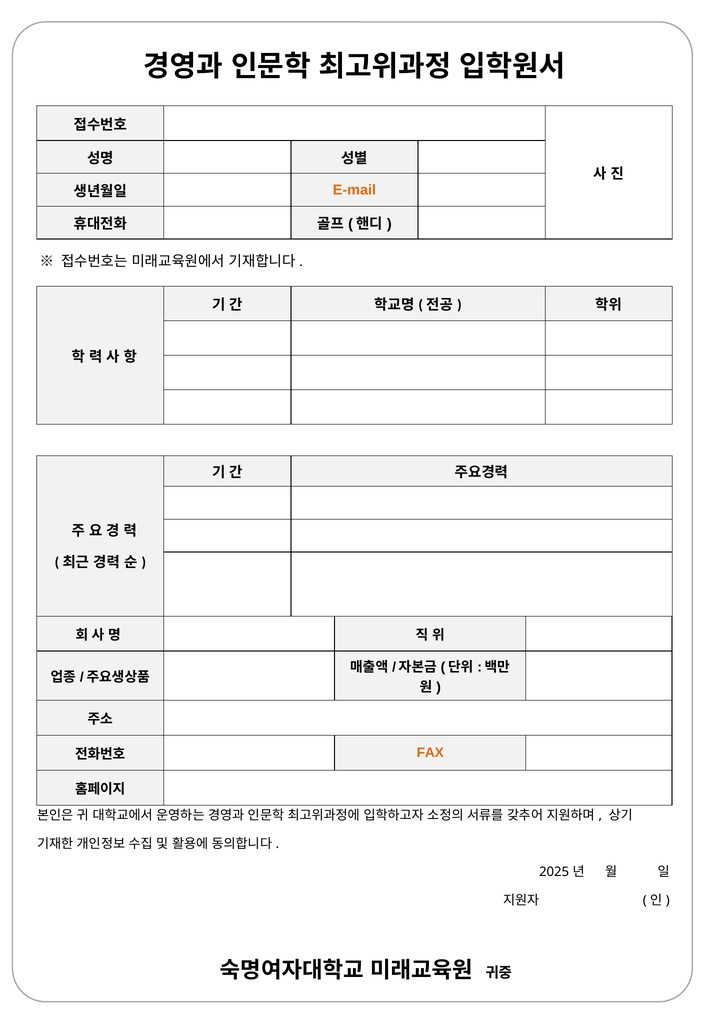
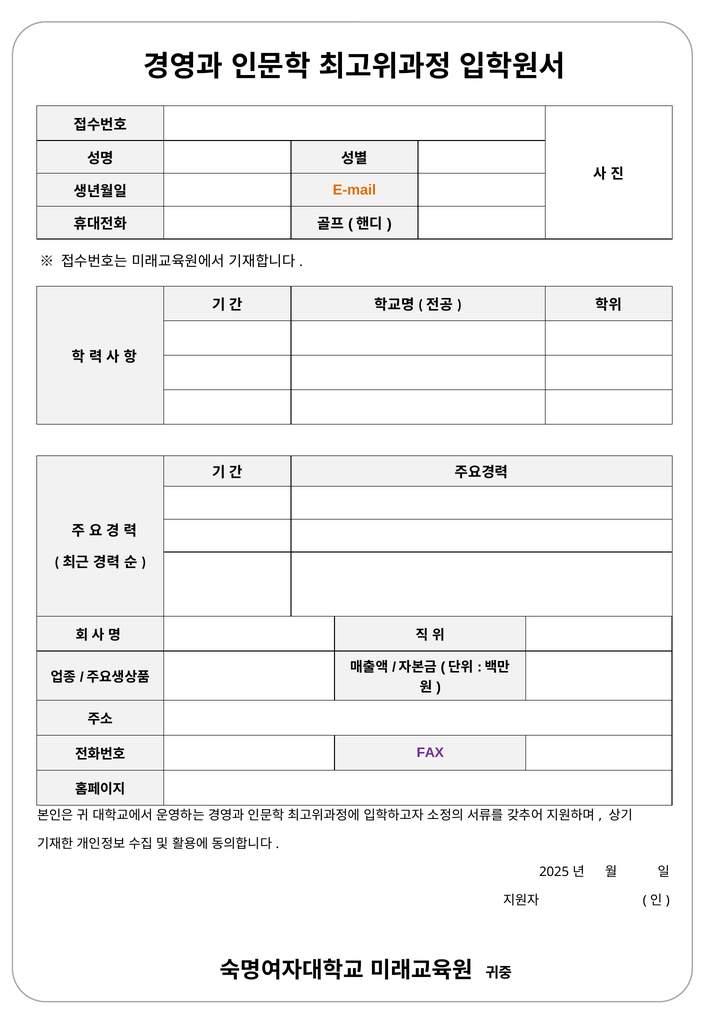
FAX colour: orange -> purple (430, 753)
